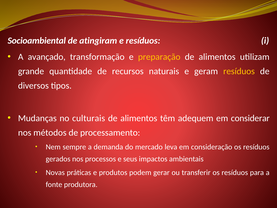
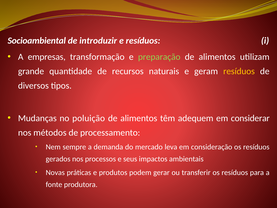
atingiram: atingiram -> introduzir (98, 41)
avançado: avançado -> empresas (47, 57)
preparação colour: yellow -> light green (159, 57)
culturais: culturais -> poluição (89, 118)
